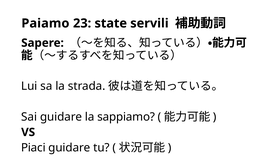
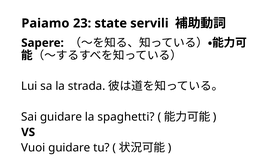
sappiamo: sappiamo -> spaghetti (126, 117)
Piaci: Piaci -> Vuoi (33, 148)
